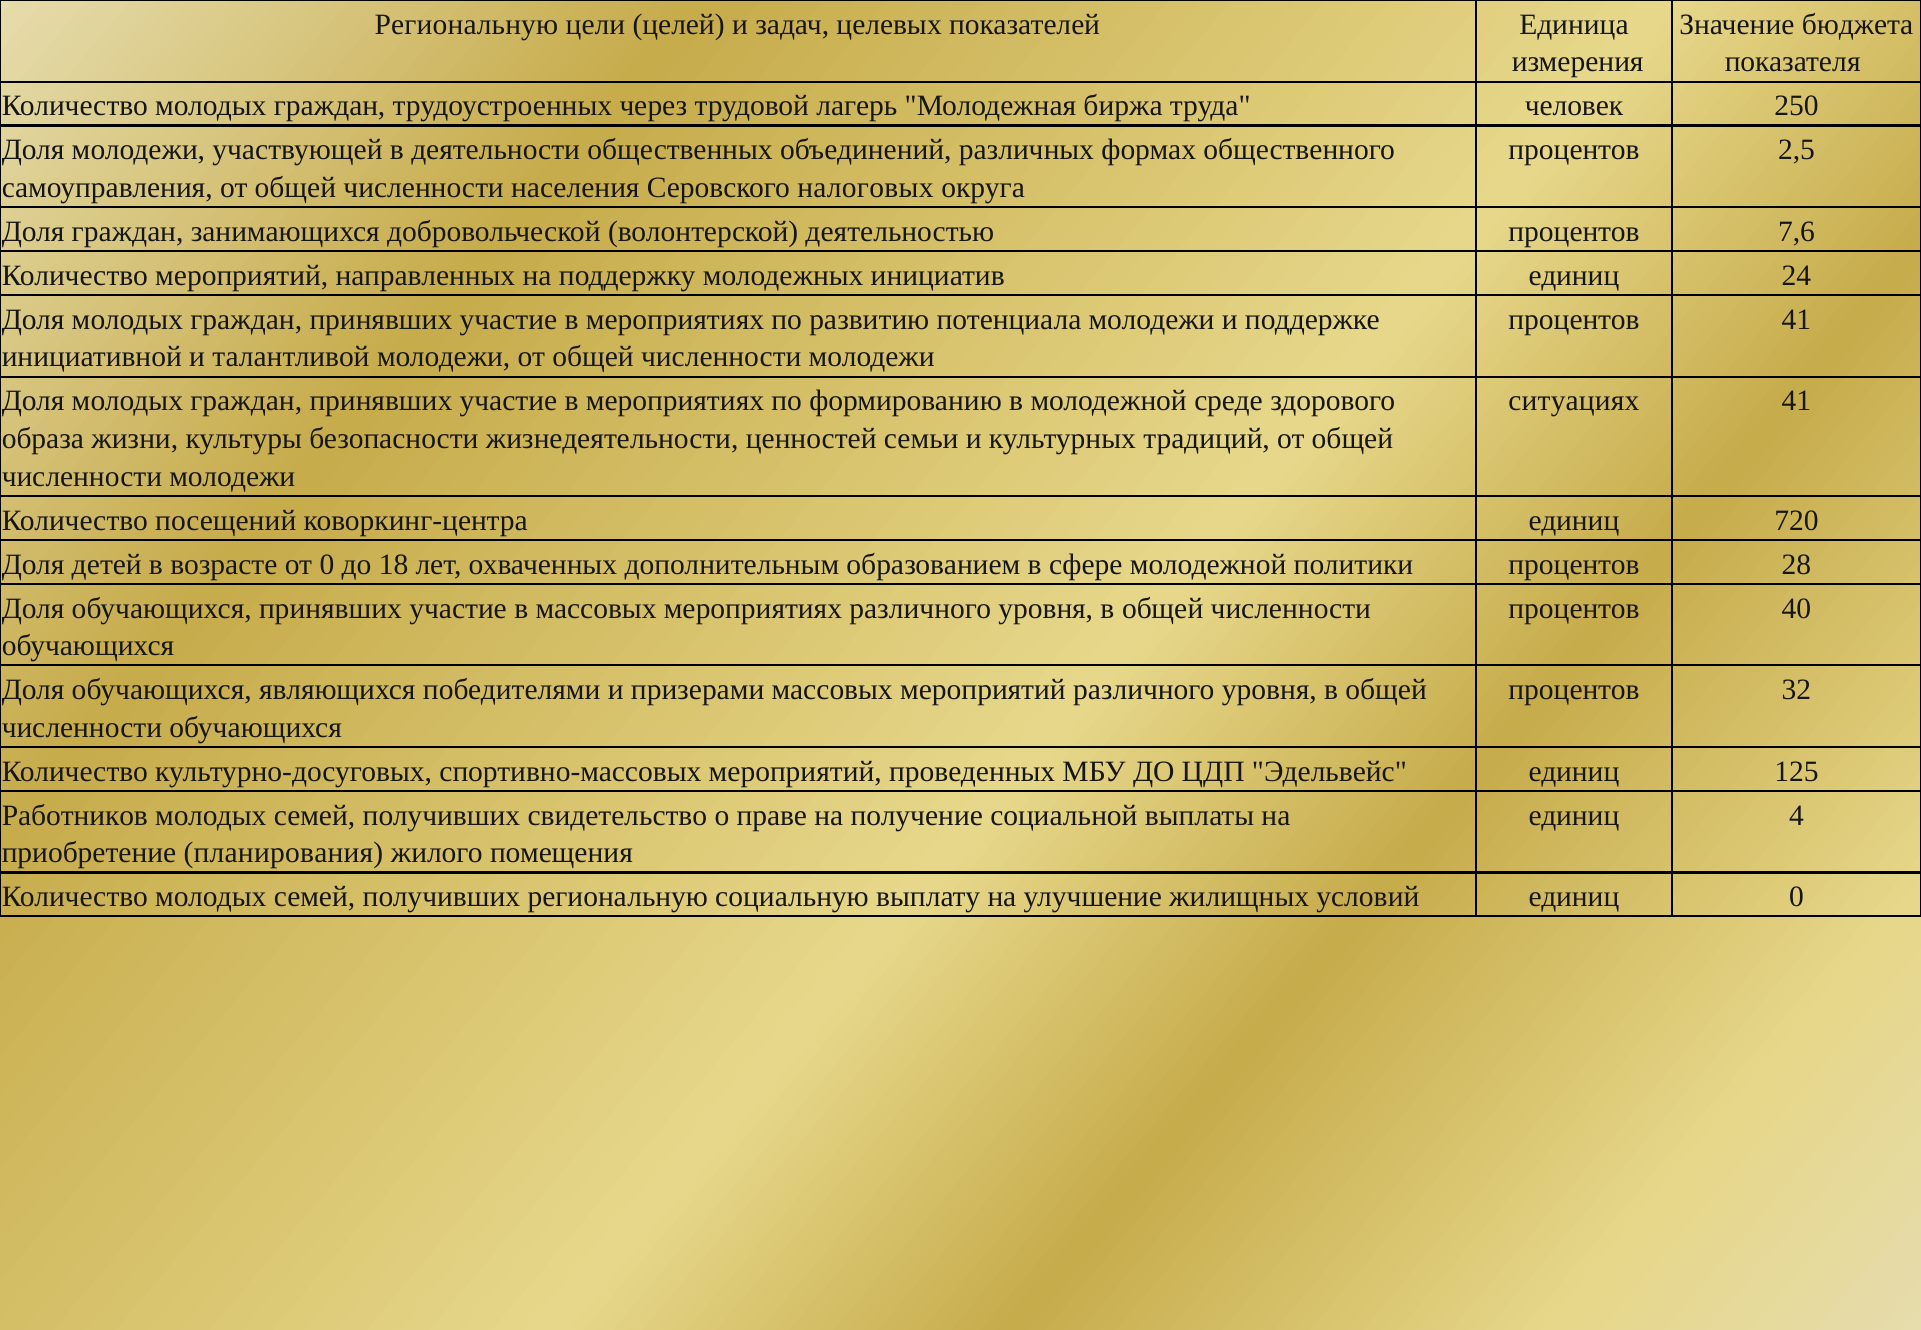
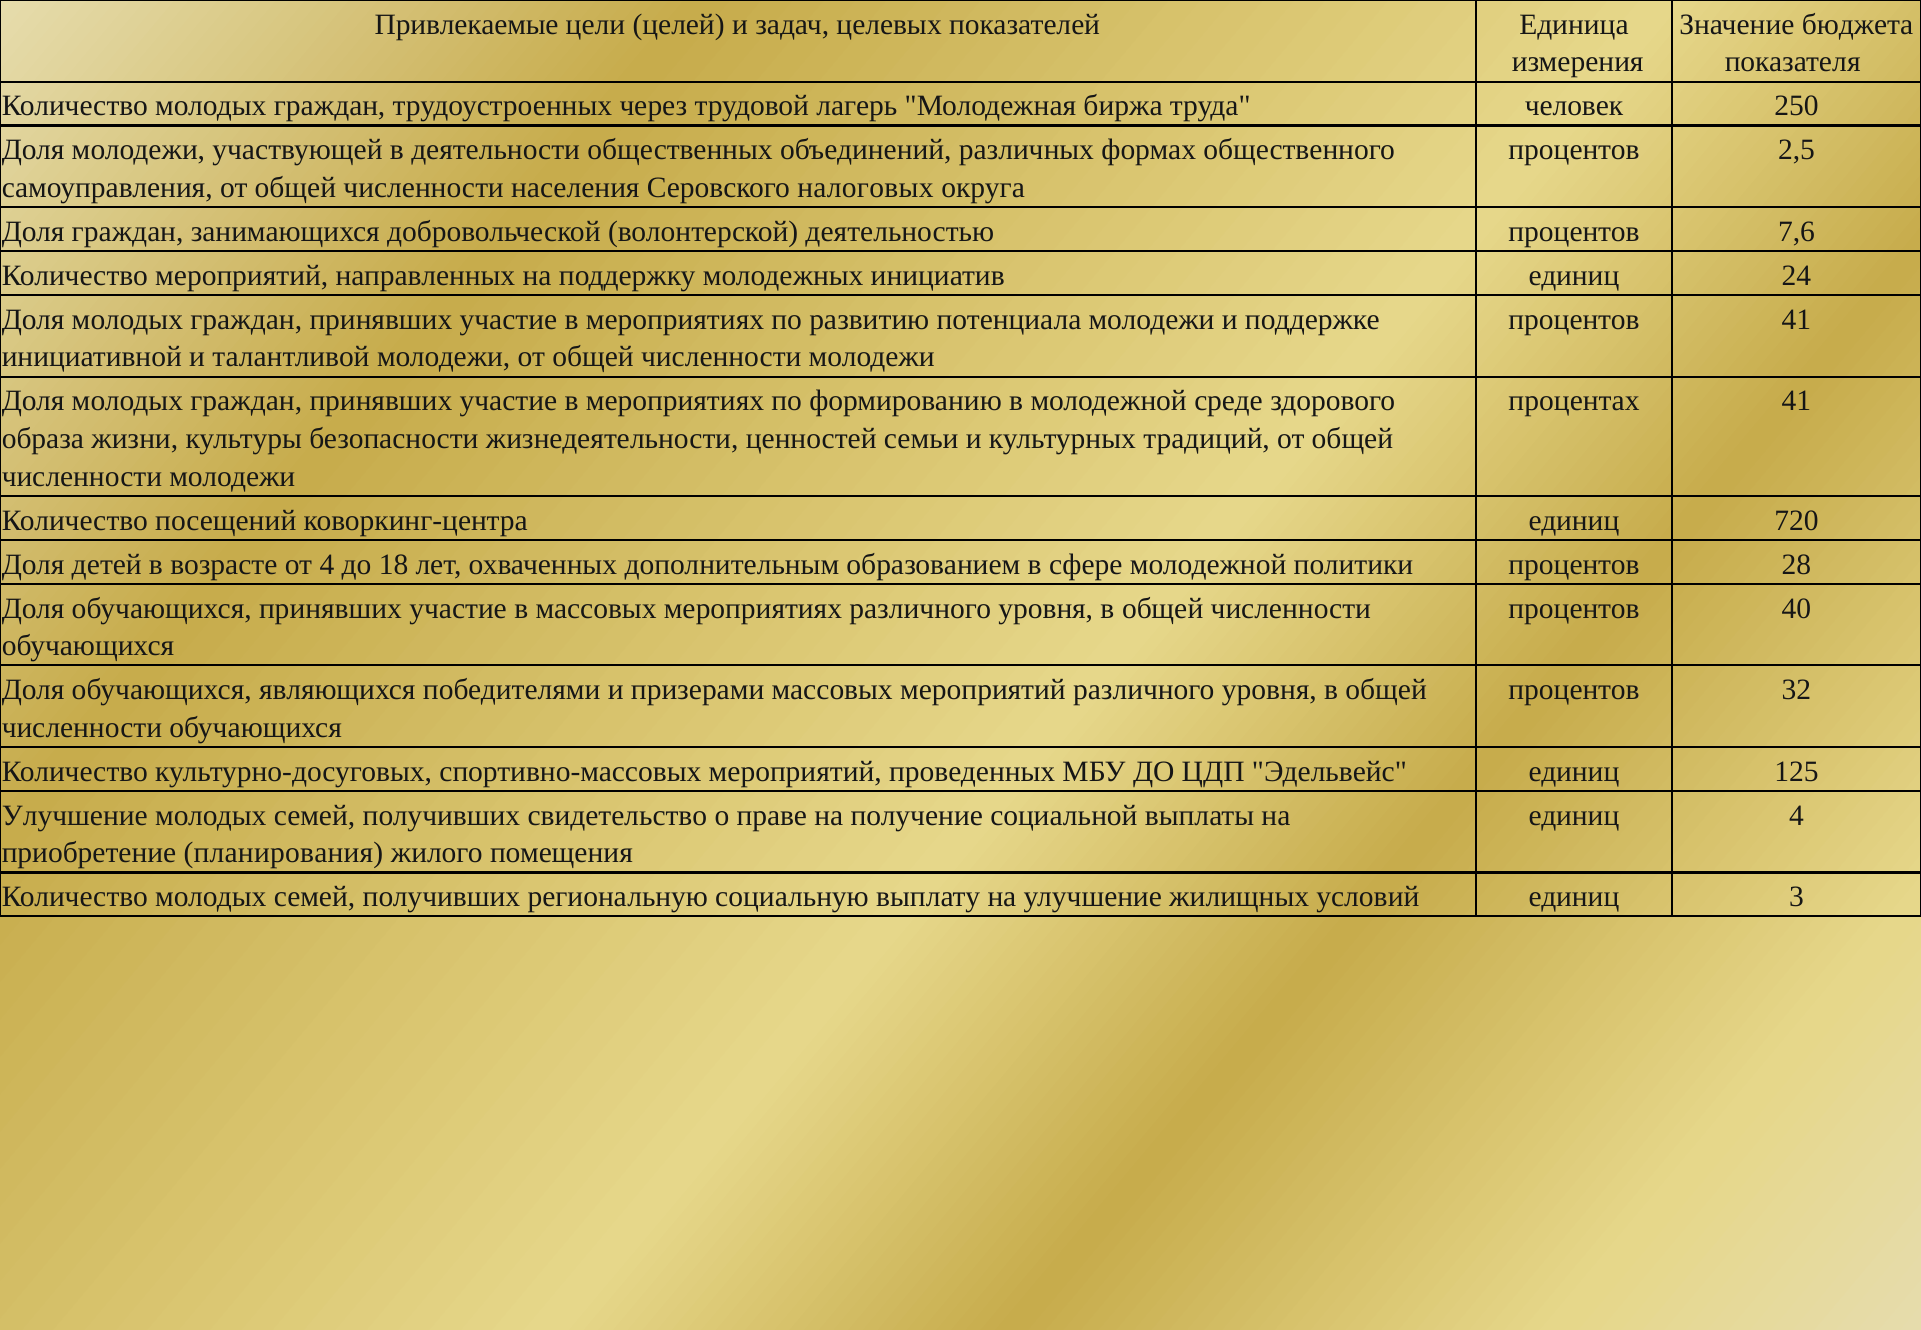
Региональную: Региональную -> Привлекаемые (467, 25)
ситуациях: ситуациях -> процентах (1574, 401)
от 0: 0 -> 4 (327, 564)
Работников: Работников -> Улучшение (75, 815)
единиц 0: 0 -> 3 (1797, 897)
